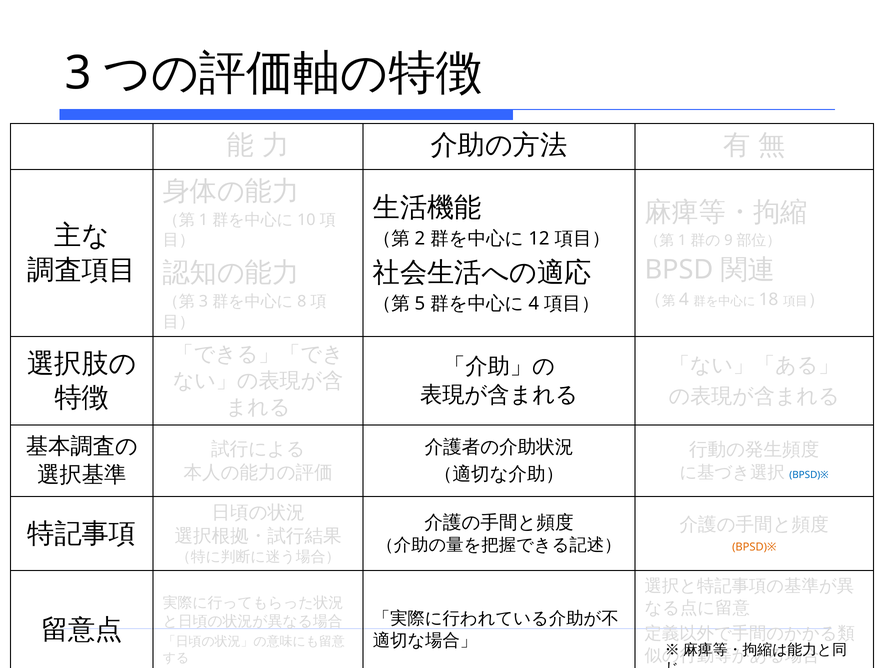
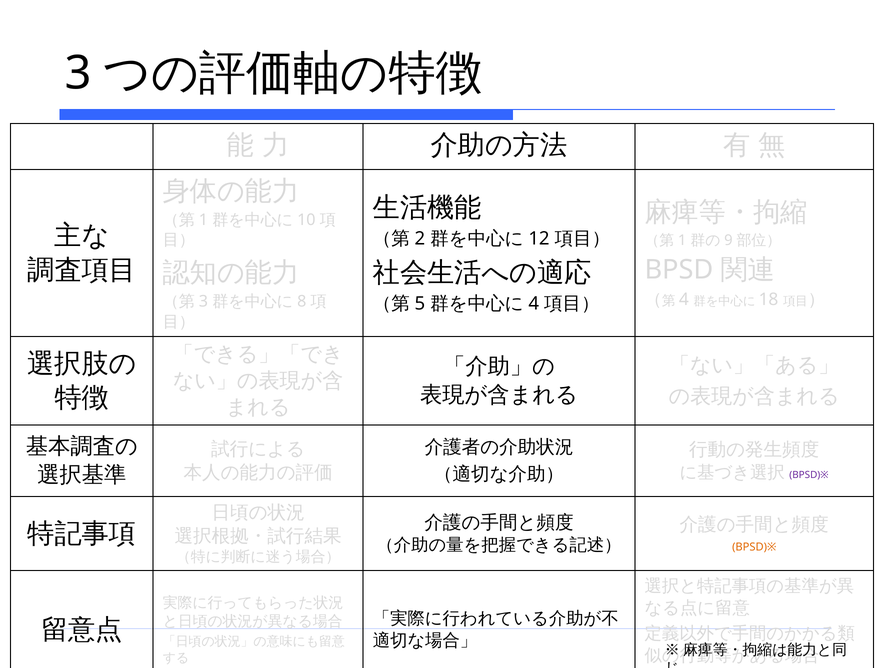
BPSD)※ colour: blue -> purple (809, 475)
